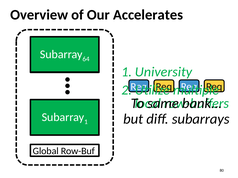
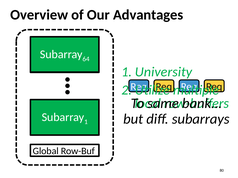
Accelerates: Accelerates -> Advantages (148, 15)
